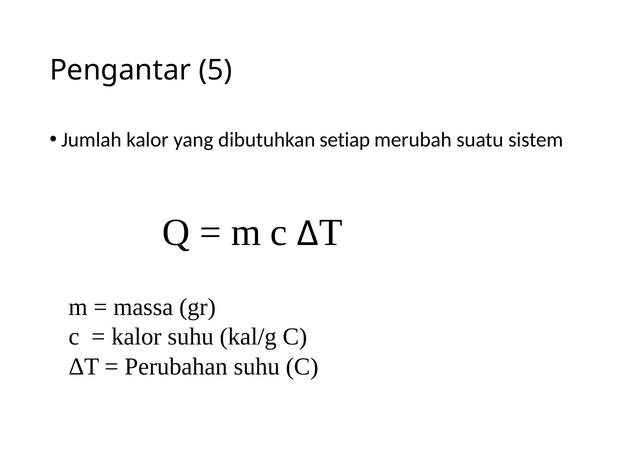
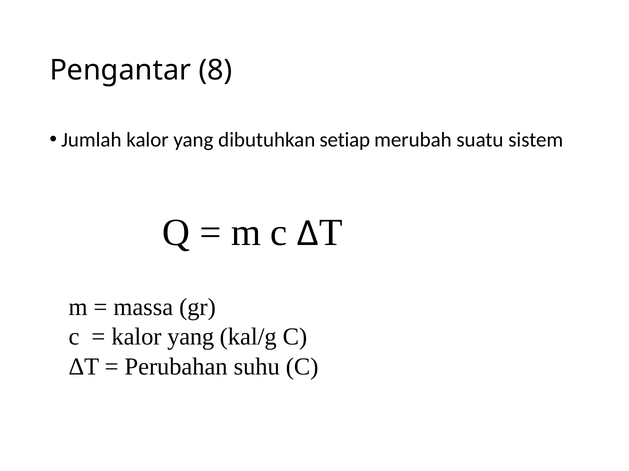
5: 5 -> 8 (215, 71)
suhu: suhu -> yang (191, 337)
